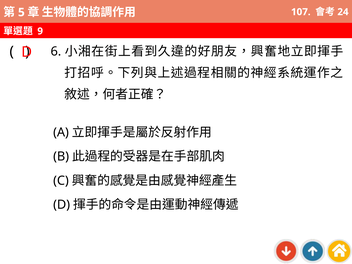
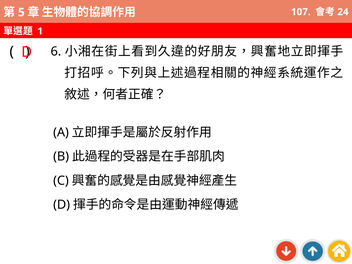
9: 9 -> 1 (40, 31)
